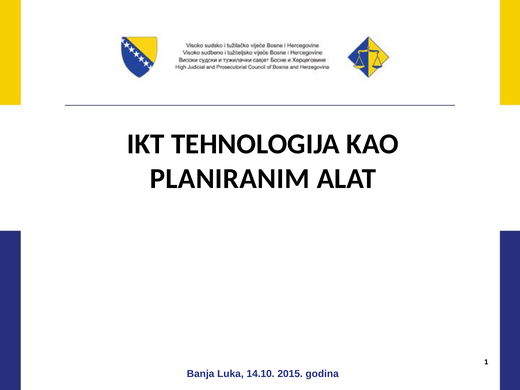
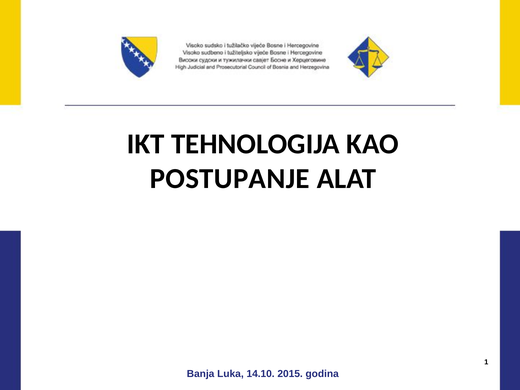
PLANIRANIM: PLANIRANIM -> POSTUPANJE (230, 179)
